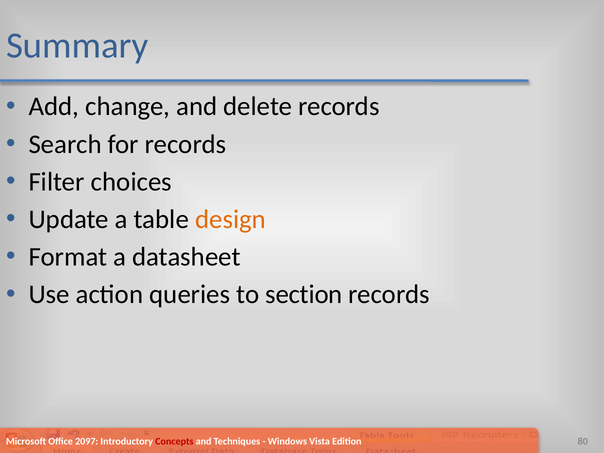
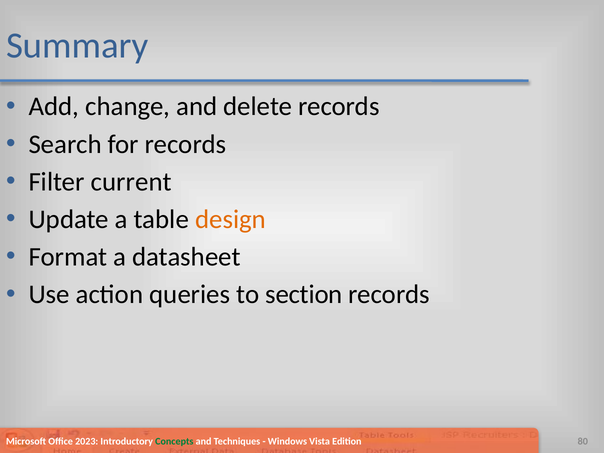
choices: choices -> current (131, 182)
2097: 2097 -> 2023 (87, 442)
Concepts colour: red -> green (174, 442)
